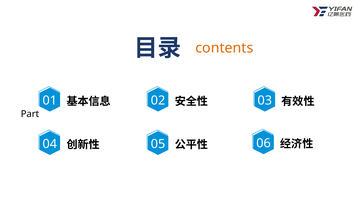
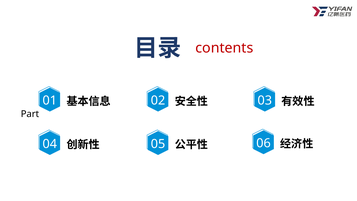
contents colour: orange -> red (224, 48)
